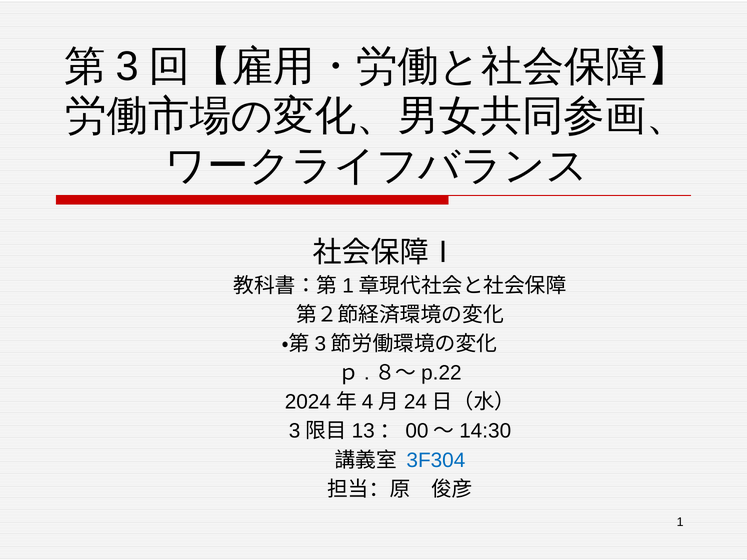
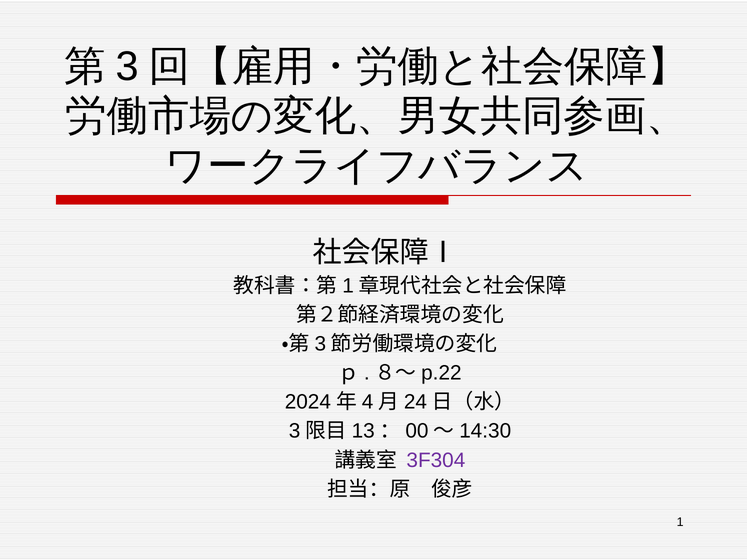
3F304 colour: blue -> purple (436, 460)
